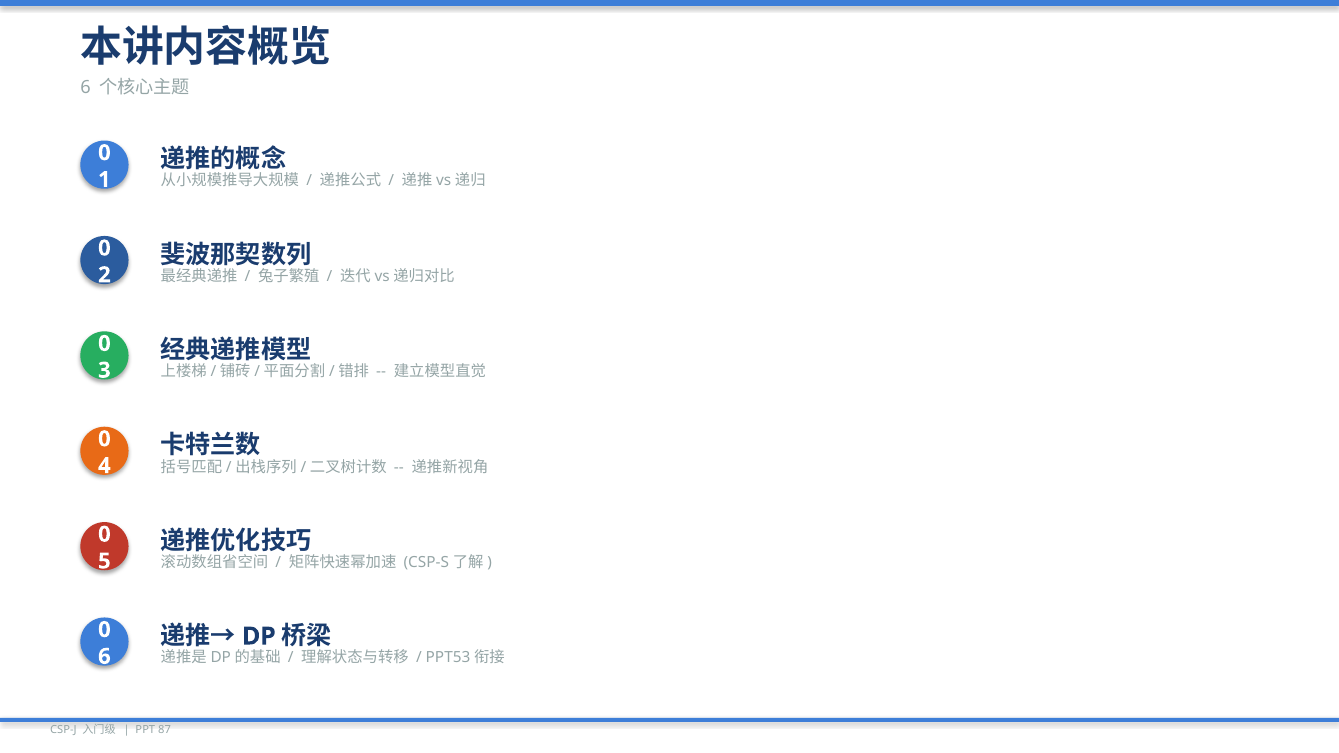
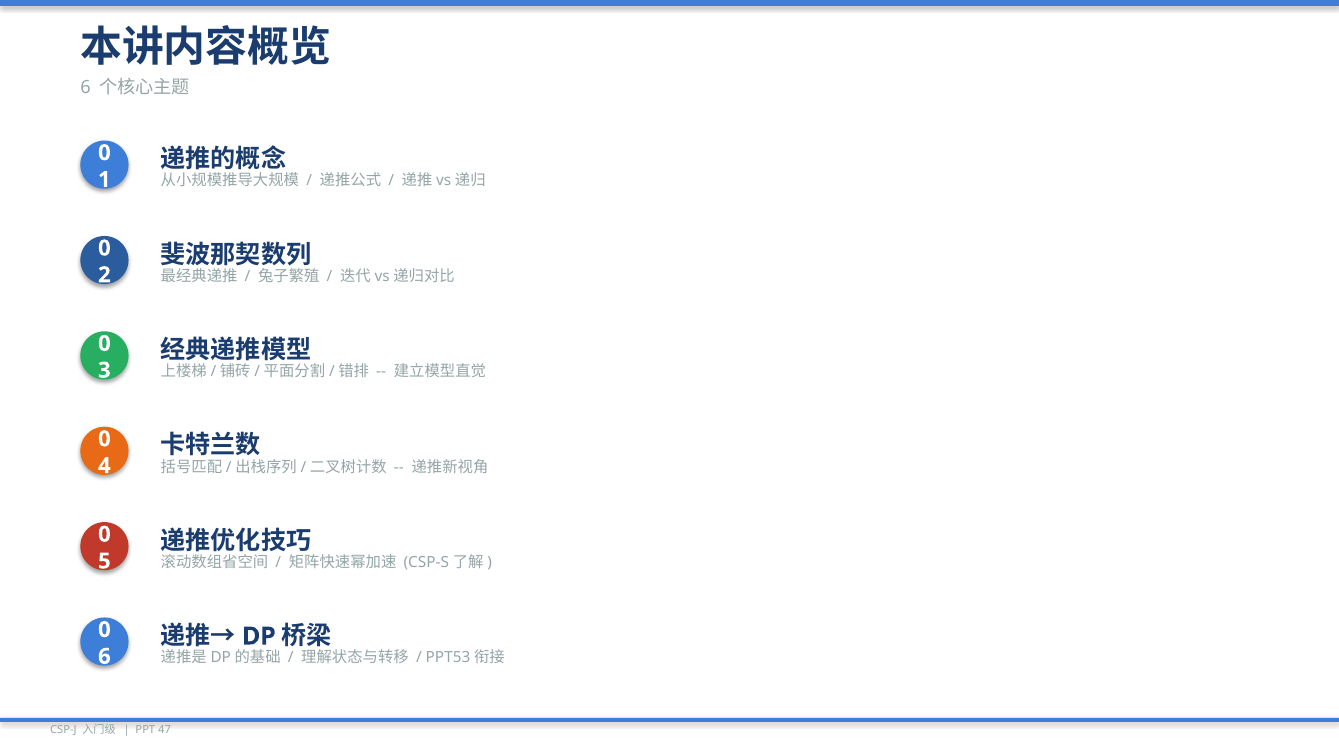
87: 87 -> 47 (165, 731)
